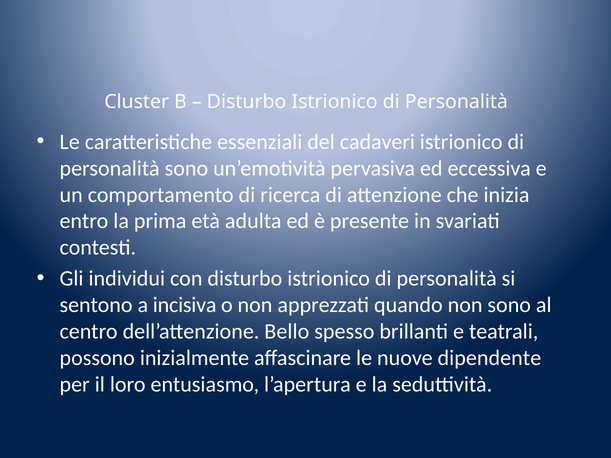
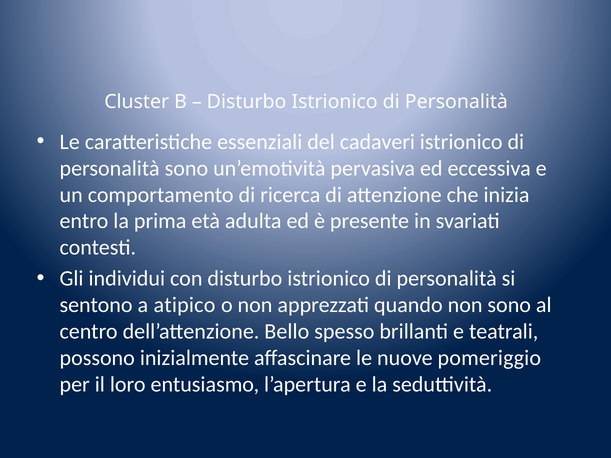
incisiva: incisiva -> atipico (184, 305)
dipendente: dipendente -> pomeriggio (489, 358)
